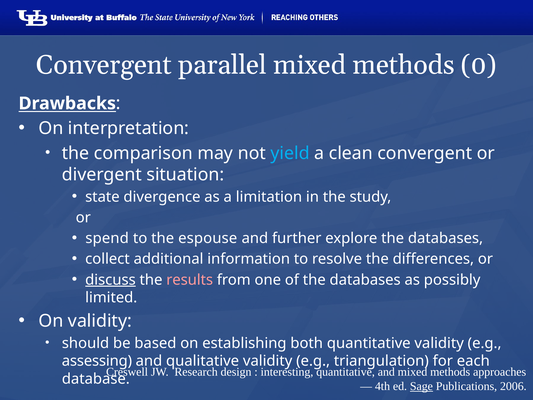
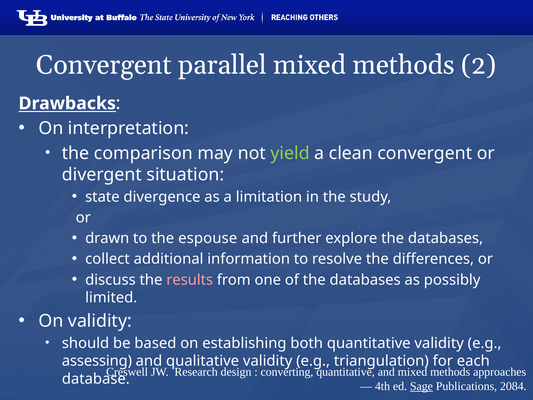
0: 0 -> 2 (479, 65)
yield colour: light blue -> light green (290, 153)
spend: spend -> drawn (107, 238)
discuss underline: present -> none (110, 280)
interesting: interesting -> converting (287, 372)
2006: 2006 -> 2084 (513, 386)
